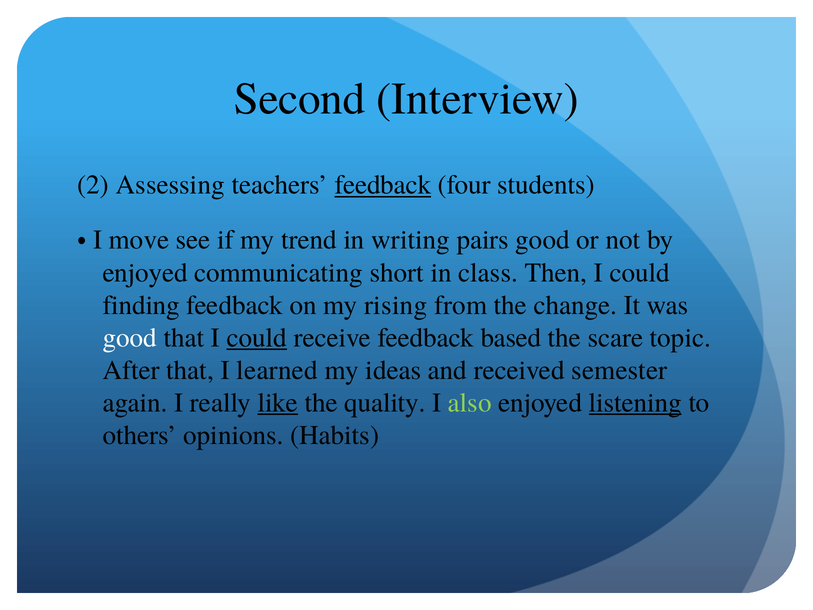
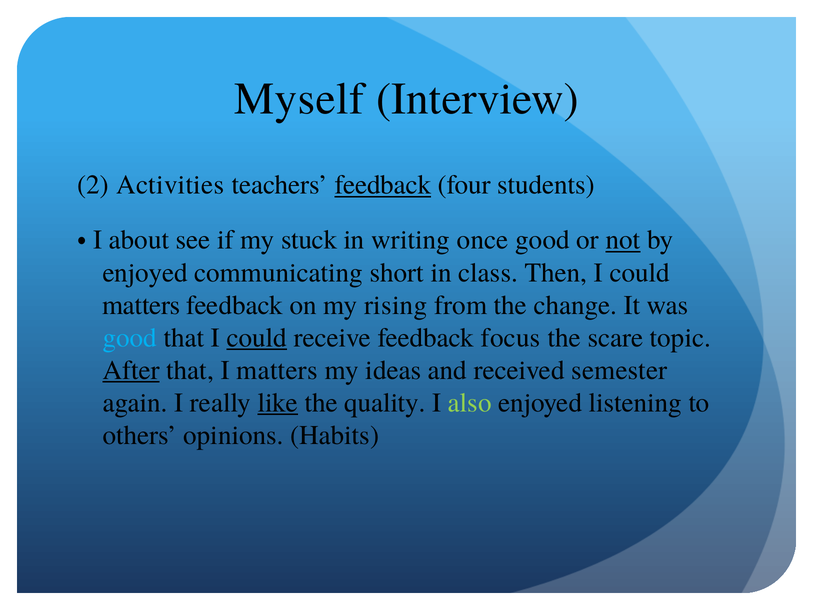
Second: Second -> Myself (299, 99)
Assessing: Assessing -> Activities (170, 185)
move: move -> about (139, 240)
trend: trend -> stuck (309, 240)
pairs: pairs -> once (483, 240)
not underline: none -> present (623, 240)
finding: finding -> matters (141, 305)
good colour: white -> light blue (130, 338)
based: based -> focus (511, 338)
After underline: none -> present (131, 370)
I learned: learned -> matters (277, 370)
listening underline: present -> none (635, 403)
